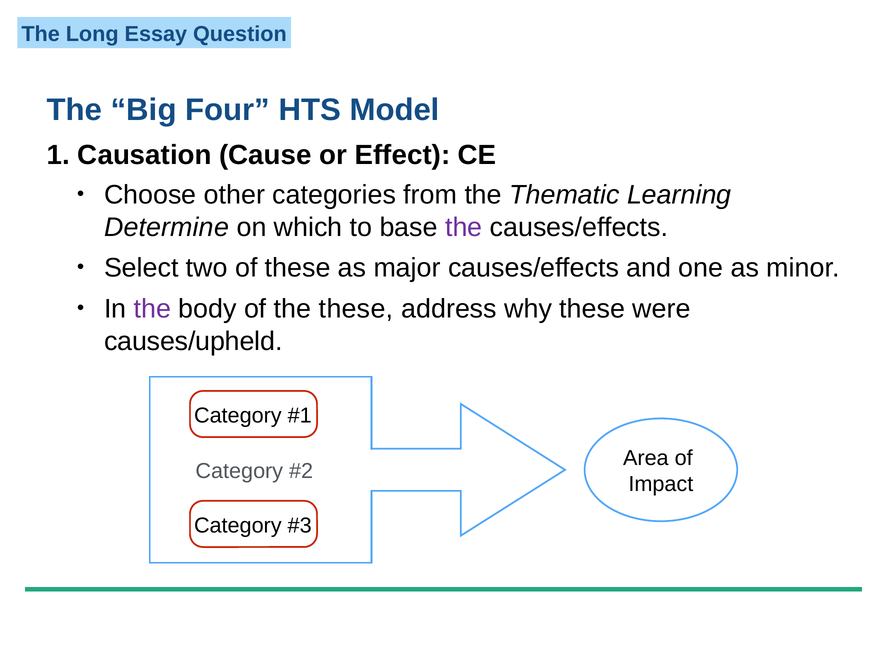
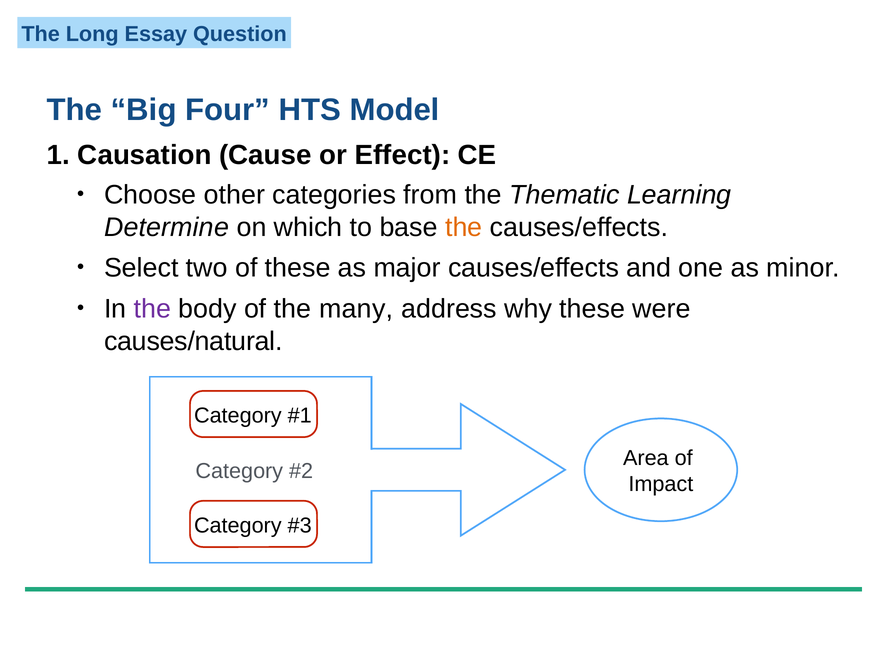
the colour: purple -> orange (464, 227)
the these: these -> many (356, 309)
causes/upheld: causes/upheld -> causes/natural (193, 341)
